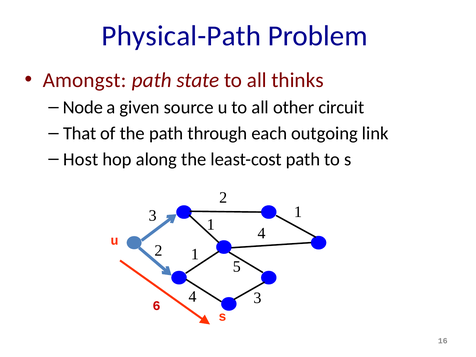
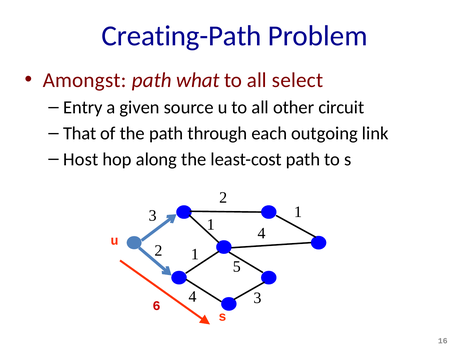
Physical-Path: Physical-Path -> Creating-Path (182, 36)
state: state -> what (198, 80)
thinks: thinks -> select (297, 80)
Node: Node -> Entry (83, 107)
